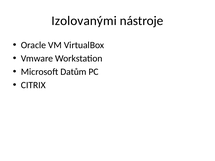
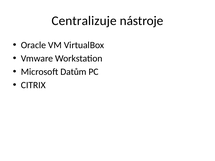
Izolovanými: Izolovanými -> Centralizuje (84, 21)
